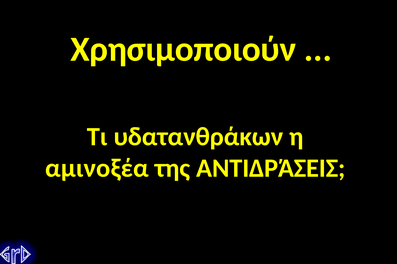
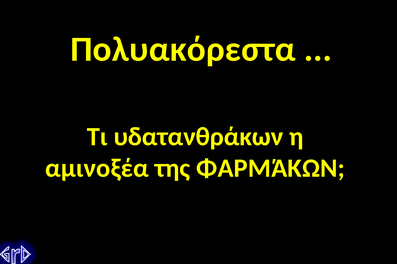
Χρησιμοποιούν: Χρησιμοποιούν -> Πολυακόρεστα (183, 49)
ΑΝΤΙΔΡΆΣΕΙΣ: ΑΝΤΙΔΡΆΣΕΙΣ -> ΦΑΡΜΆΚΩΝ (271, 169)
